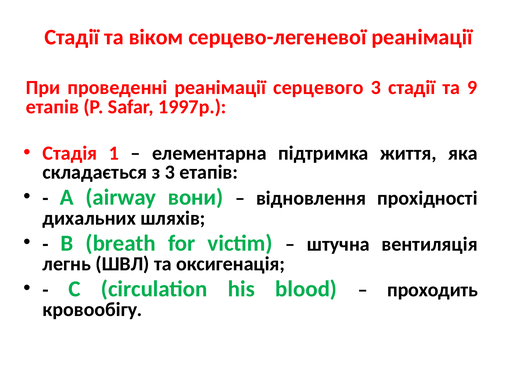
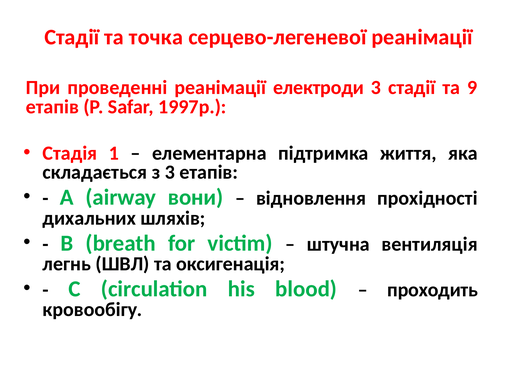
віком: віком -> точка (156, 37)
серцевого: серцевого -> електроди (319, 88)
